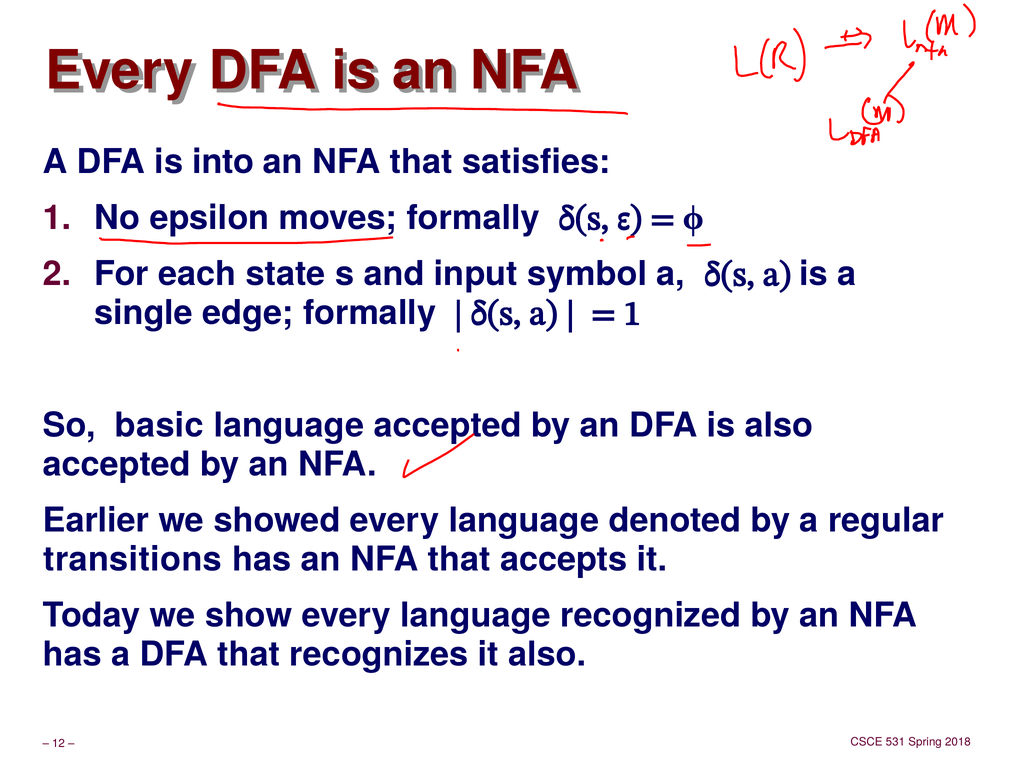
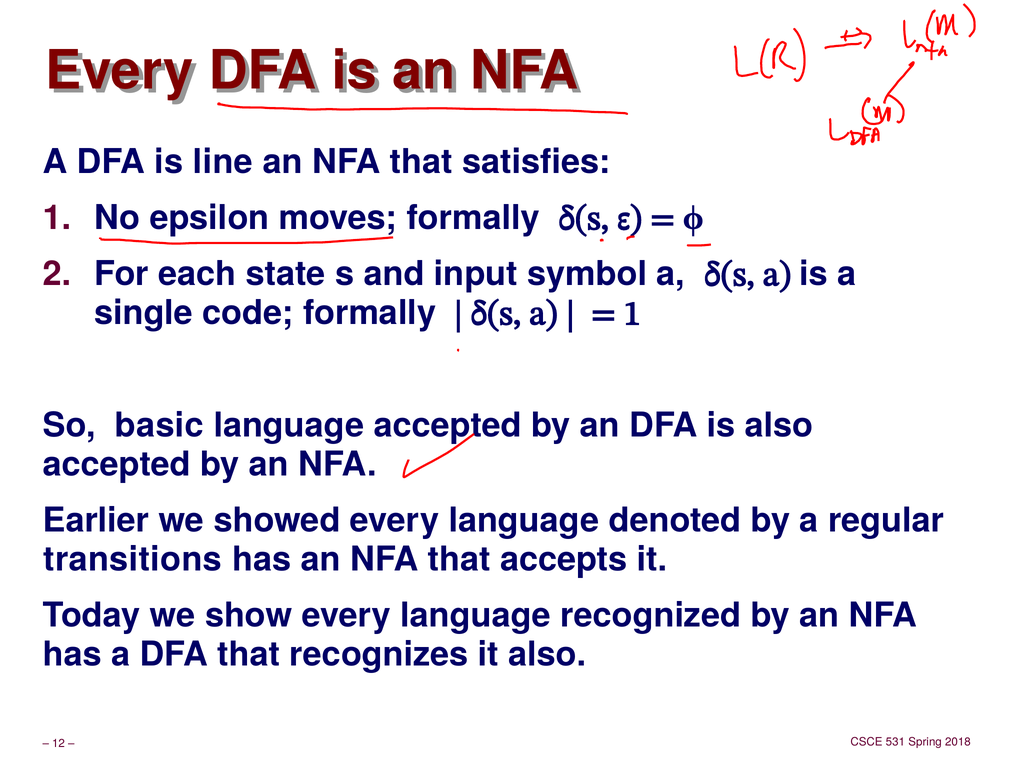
into: into -> line (223, 162)
edge: edge -> code (248, 313)
